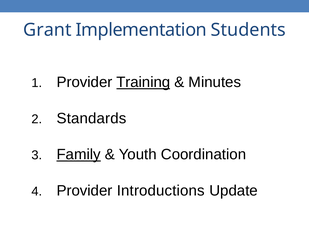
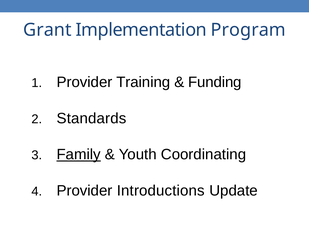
Students: Students -> Program (248, 30)
Training underline: present -> none (143, 82)
Minutes: Minutes -> Funding (215, 82)
Coordination: Coordination -> Coordinating (204, 154)
